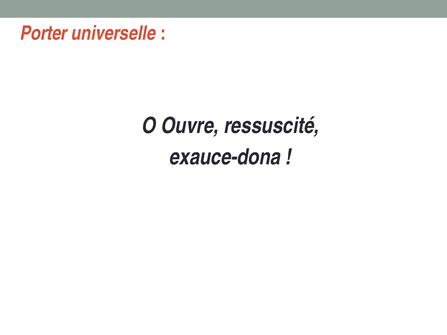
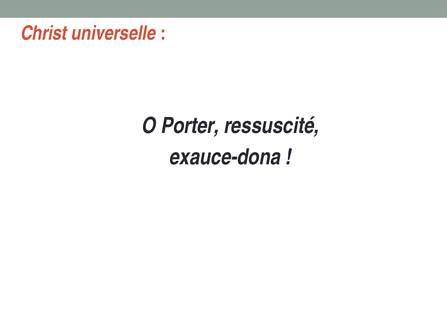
Porter: Porter -> Christ (44, 33)
Ouvre: Ouvre -> Porter (190, 126)
